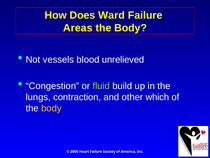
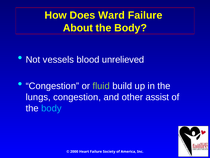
Areas: Areas -> About (78, 28)
lungs contraction: contraction -> congestion (77, 97)
which: which -> assist (157, 97)
body colour: yellow -> light blue (51, 108)
